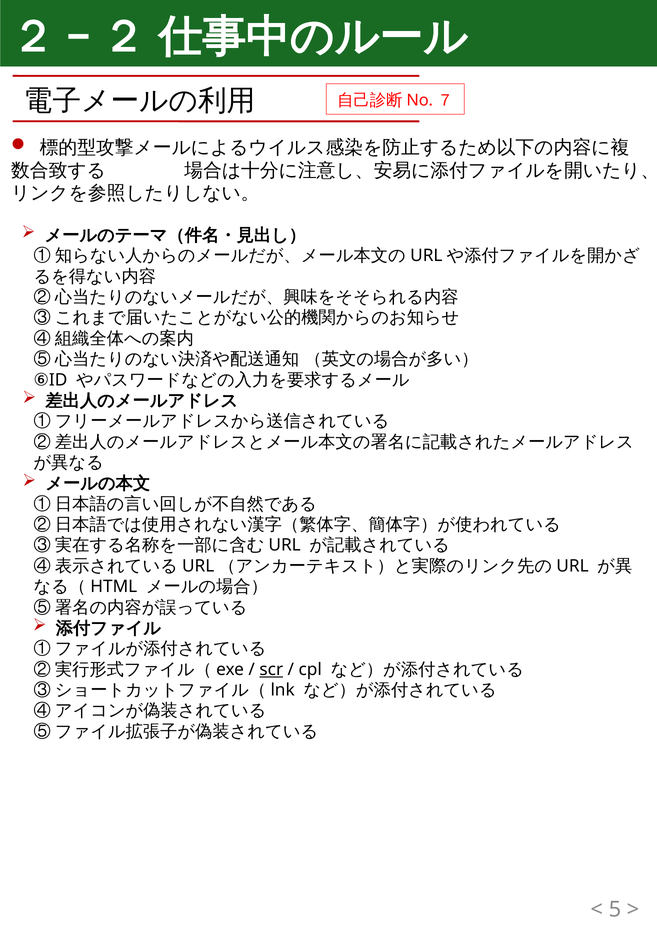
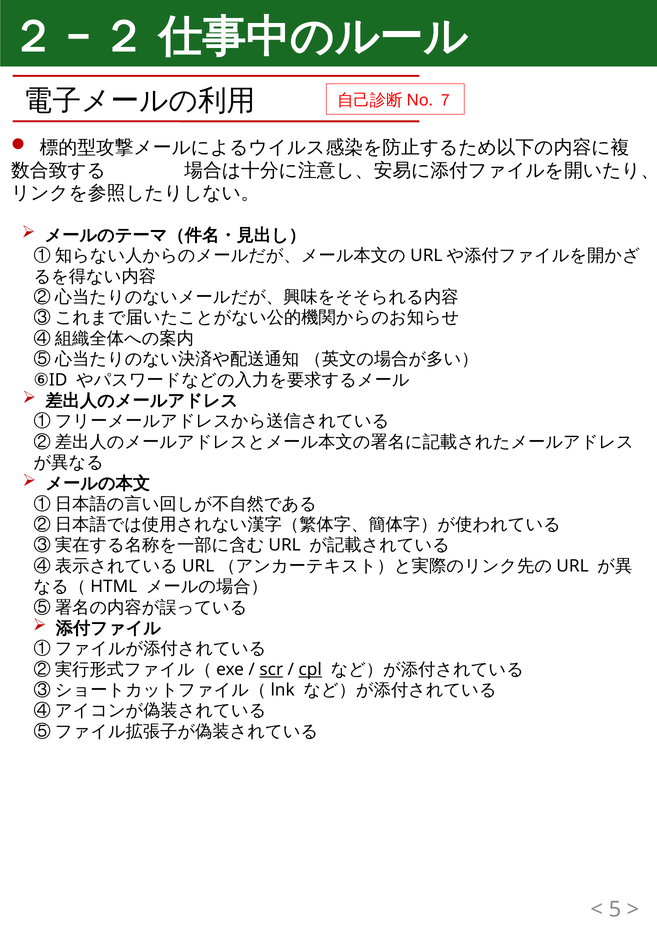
cpl underline: none -> present (310, 670)
